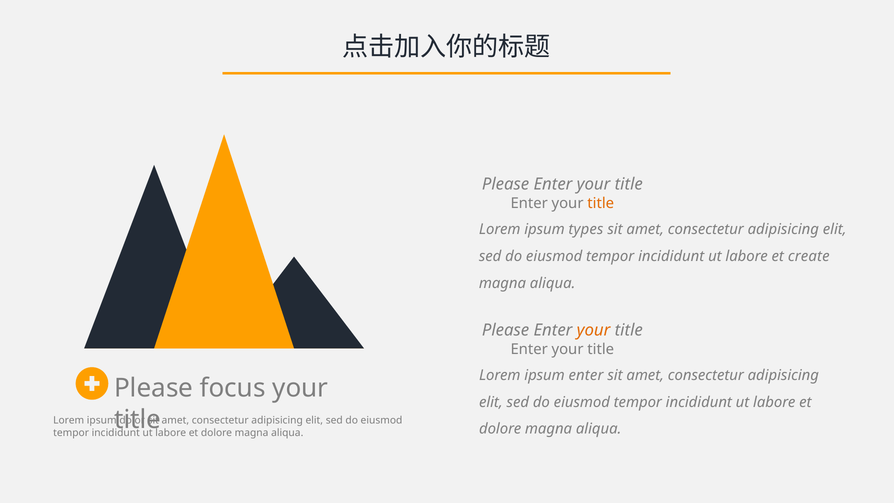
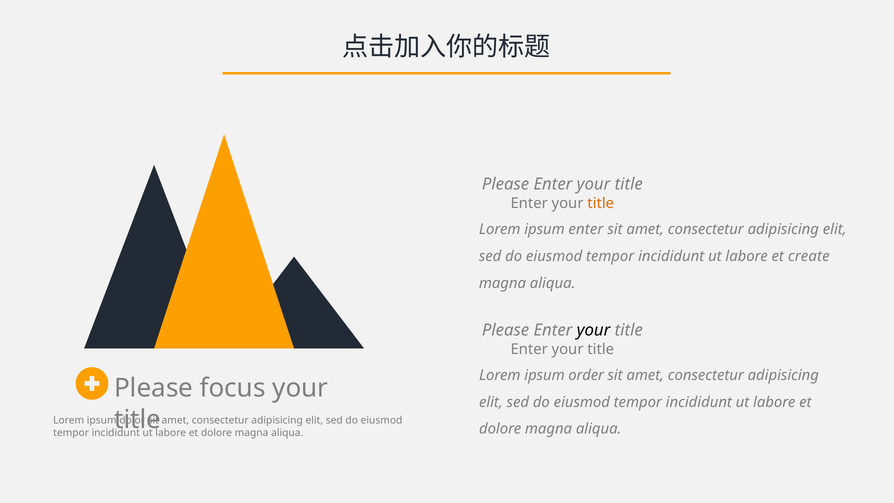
ipsum types: types -> enter (586, 229)
your colour: orange -> black (594, 330)
ipsum enter: enter -> order (586, 375)
